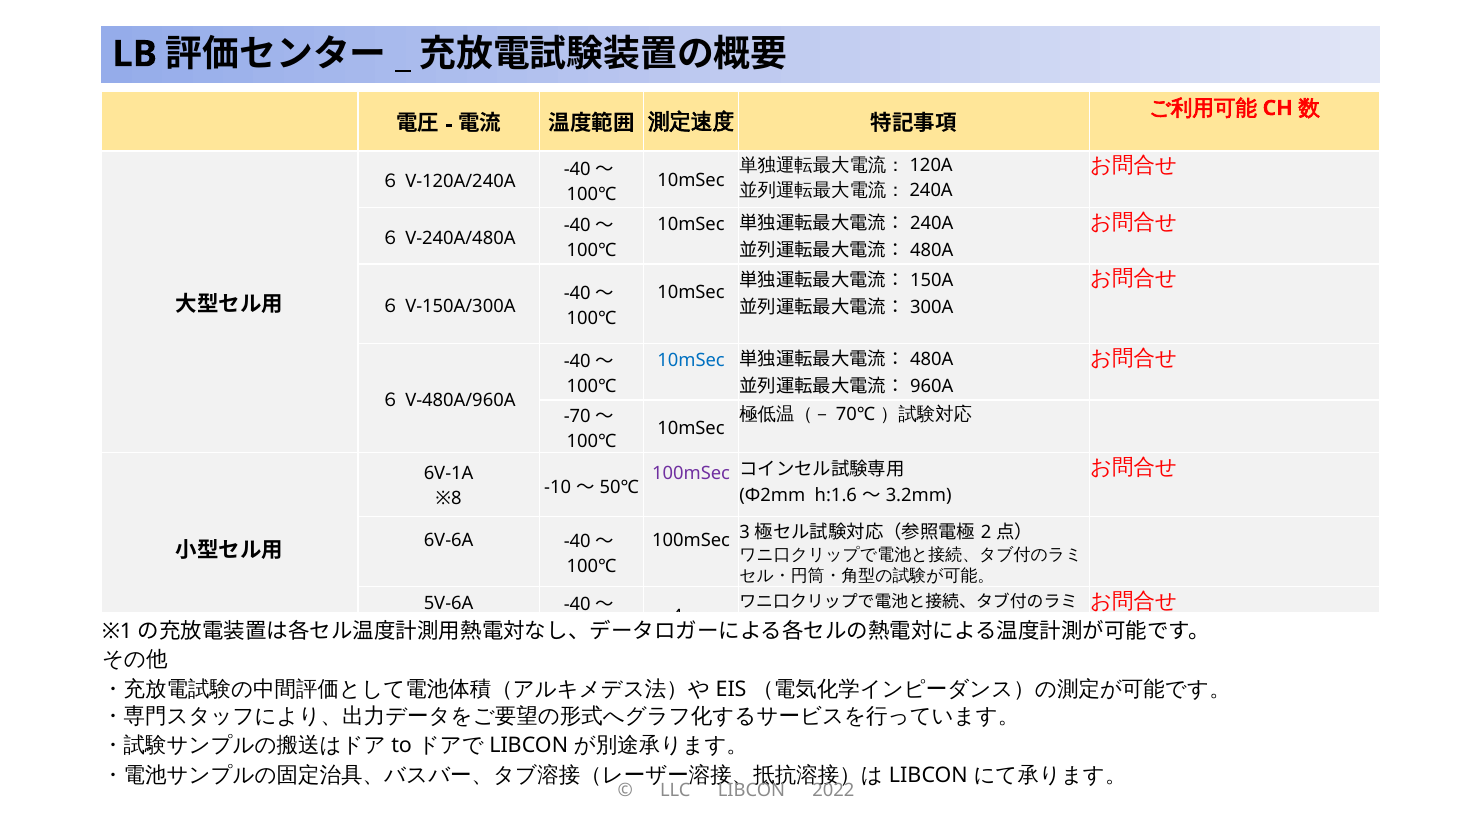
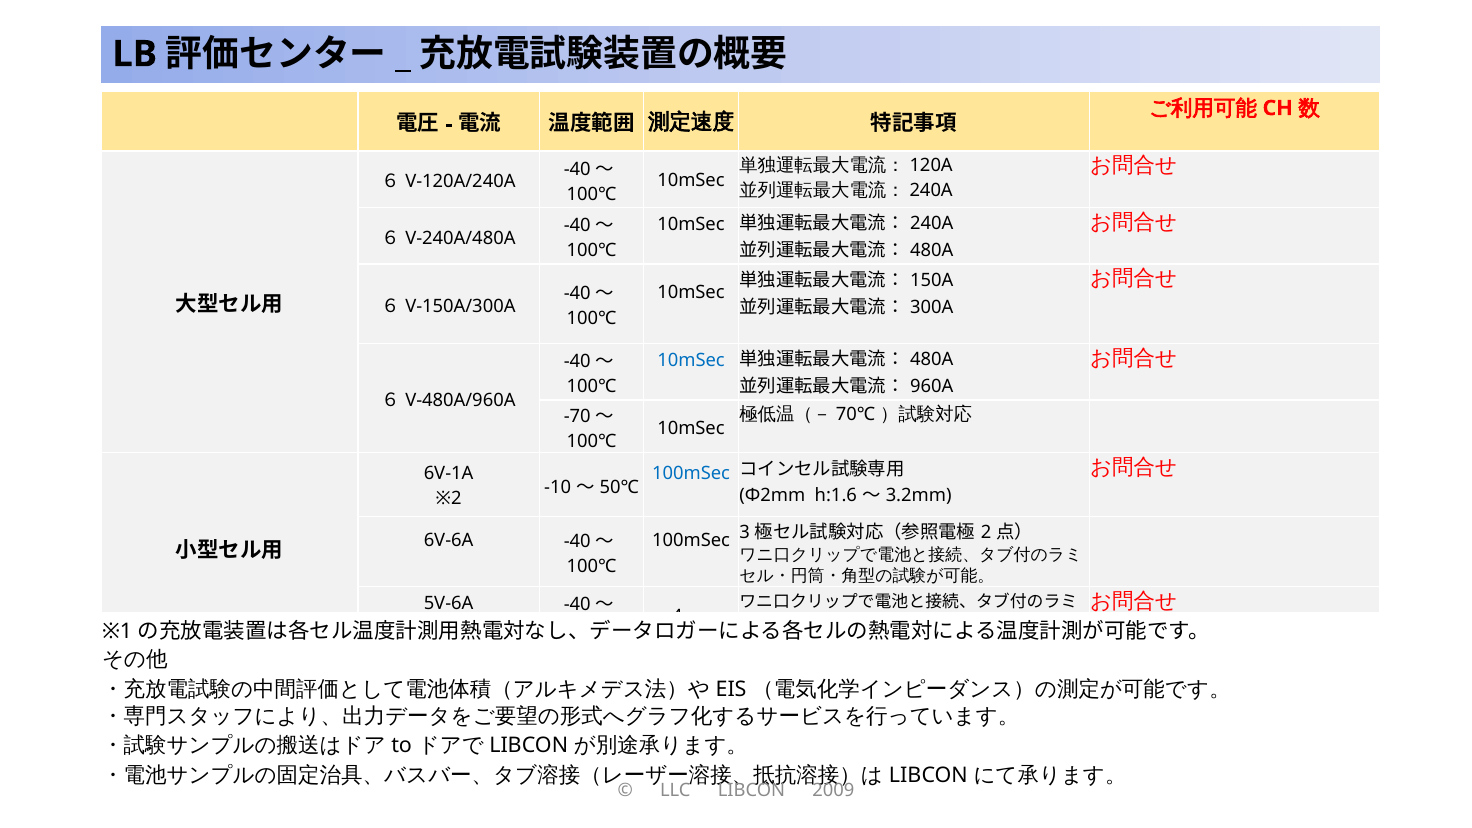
100mSec colour: purple -> blue (691, 474)
※8: ※8 -> ※2 (449, 499)
2022: 2022 -> 2009 (833, 791)
